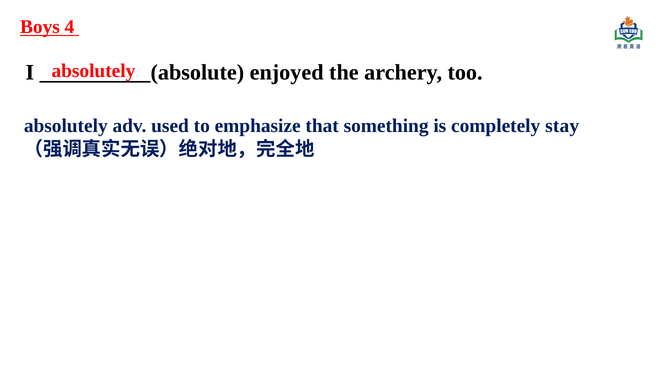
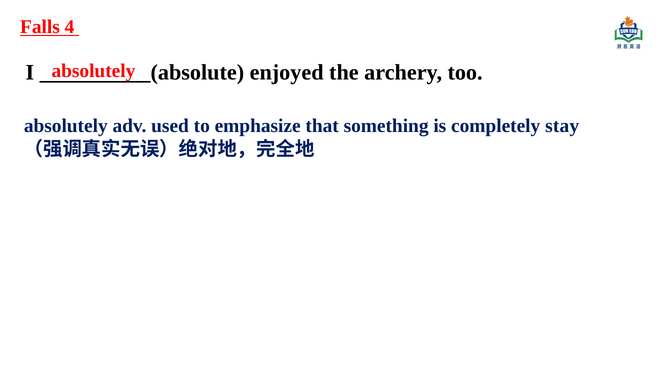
Boys: Boys -> Falls (40, 27)
